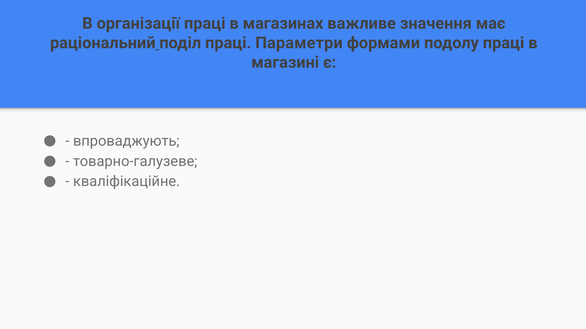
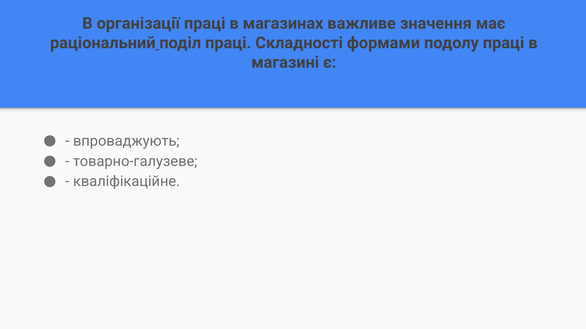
Параметри: Параметри -> Складності (299, 43)
